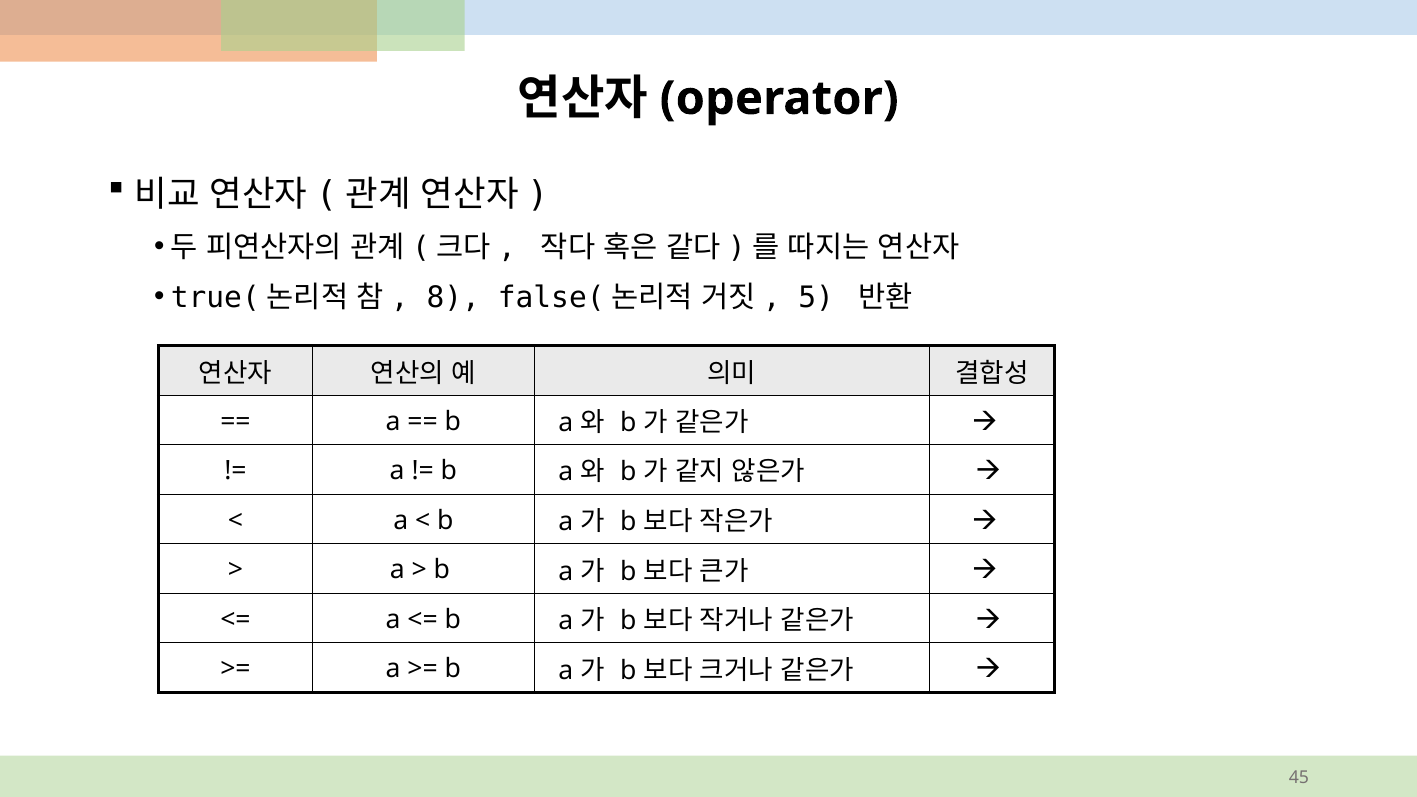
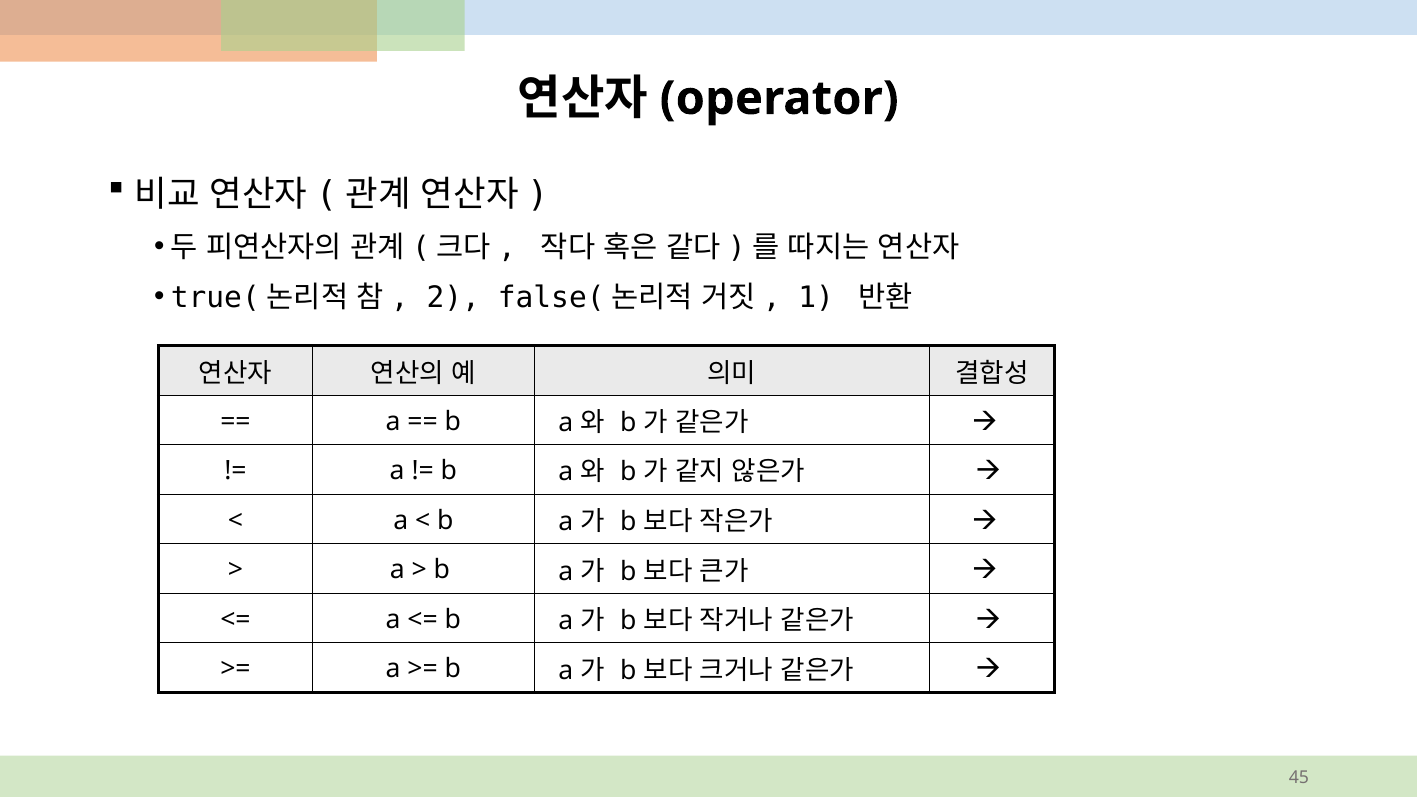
8: 8 -> 2 (453, 298)
5: 5 -> 1 (816, 298)
